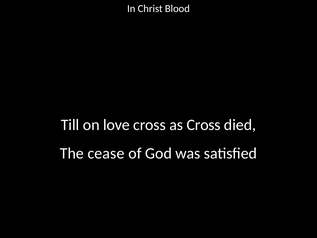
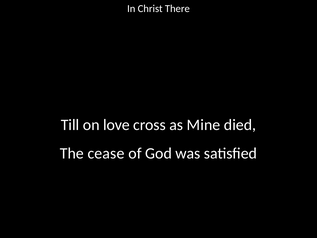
Blood: Blood -> There (177, 9)
as Cross: Cross -> Mine (204, 125)
